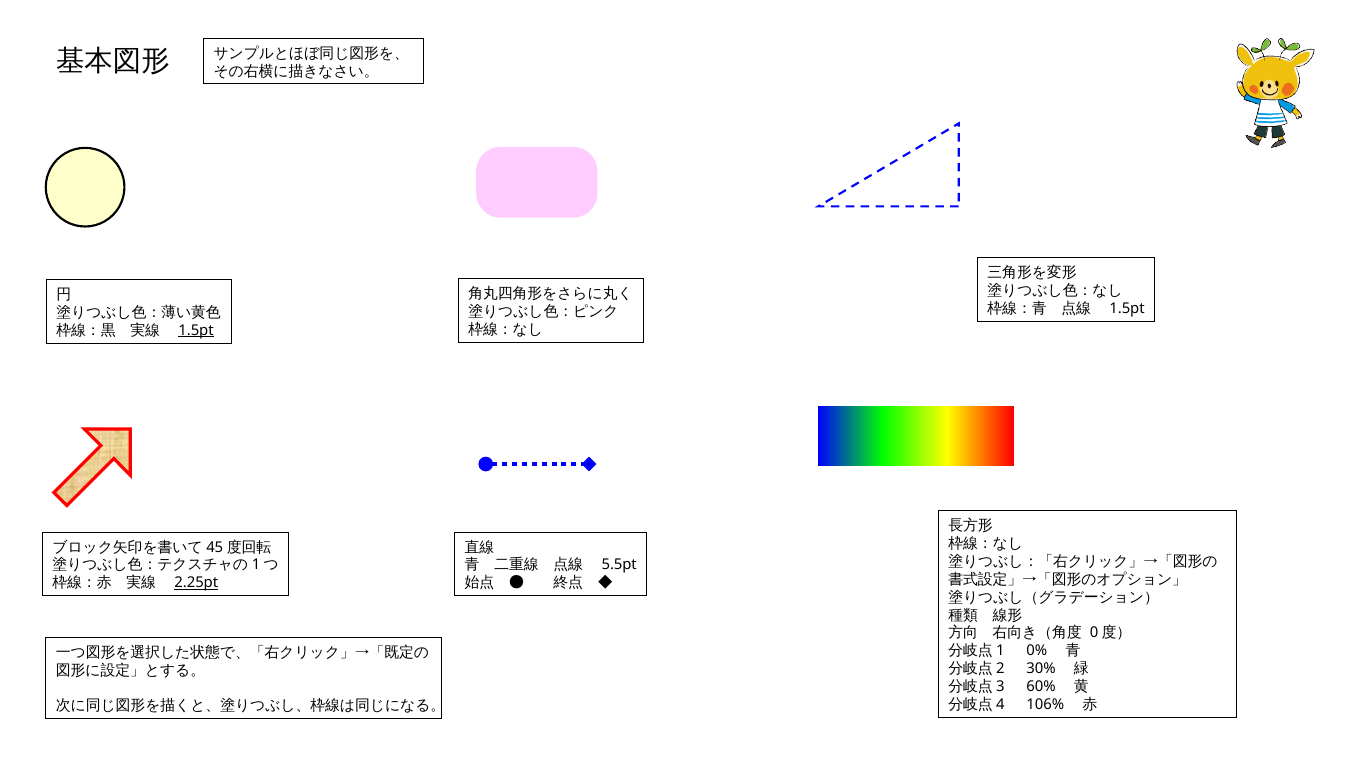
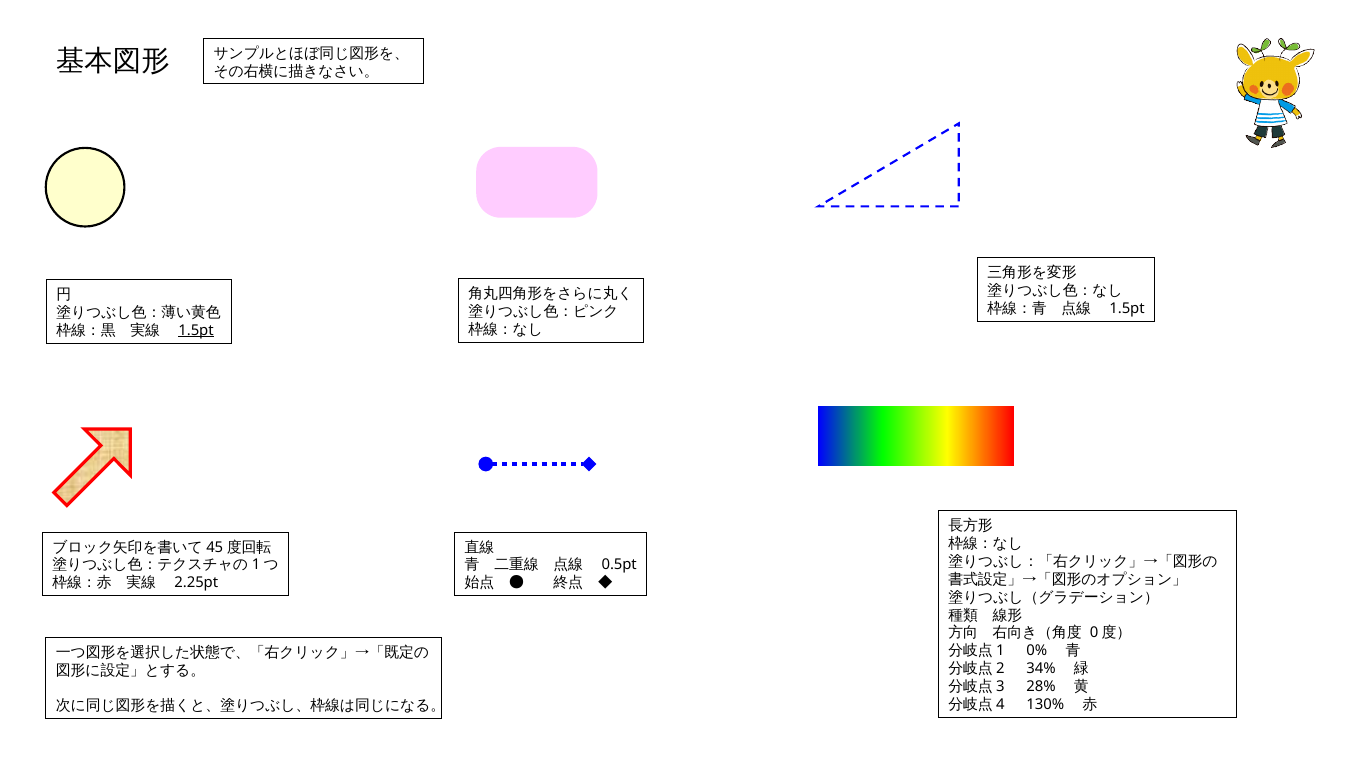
5.5pt: 5.5pt -> 0.5pt (619, 565)
2.25pt underline: present -> none (196, 583)
30%: 30% -> 34% (1041, 669)
60%: 60% -> 28% (1041, 687)
106%: 106% -> 130% (1045, 705)
